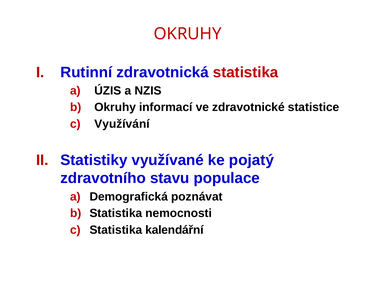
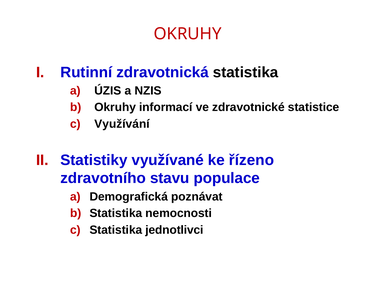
statistika colour: red -> black (246, 72)
pojatý: pojatý -> řízeno (251, 160)
kalendářní: kalendářní -> jednotlivci (174, 230)
